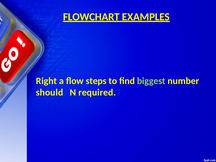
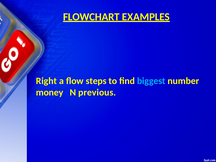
biggest colour: light green -> light blue (151, 81)
should: should -> money (50, 92)
required: required -> previous (97, 92)
